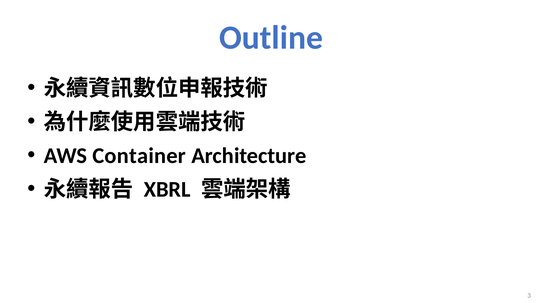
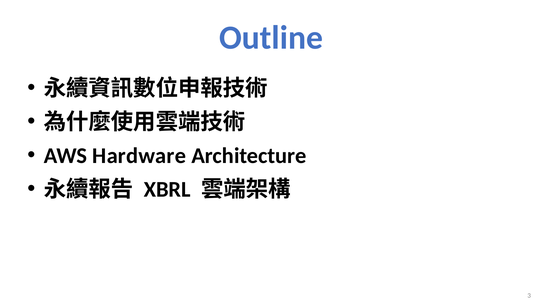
Container: Container -> Hardware (139, 156)
